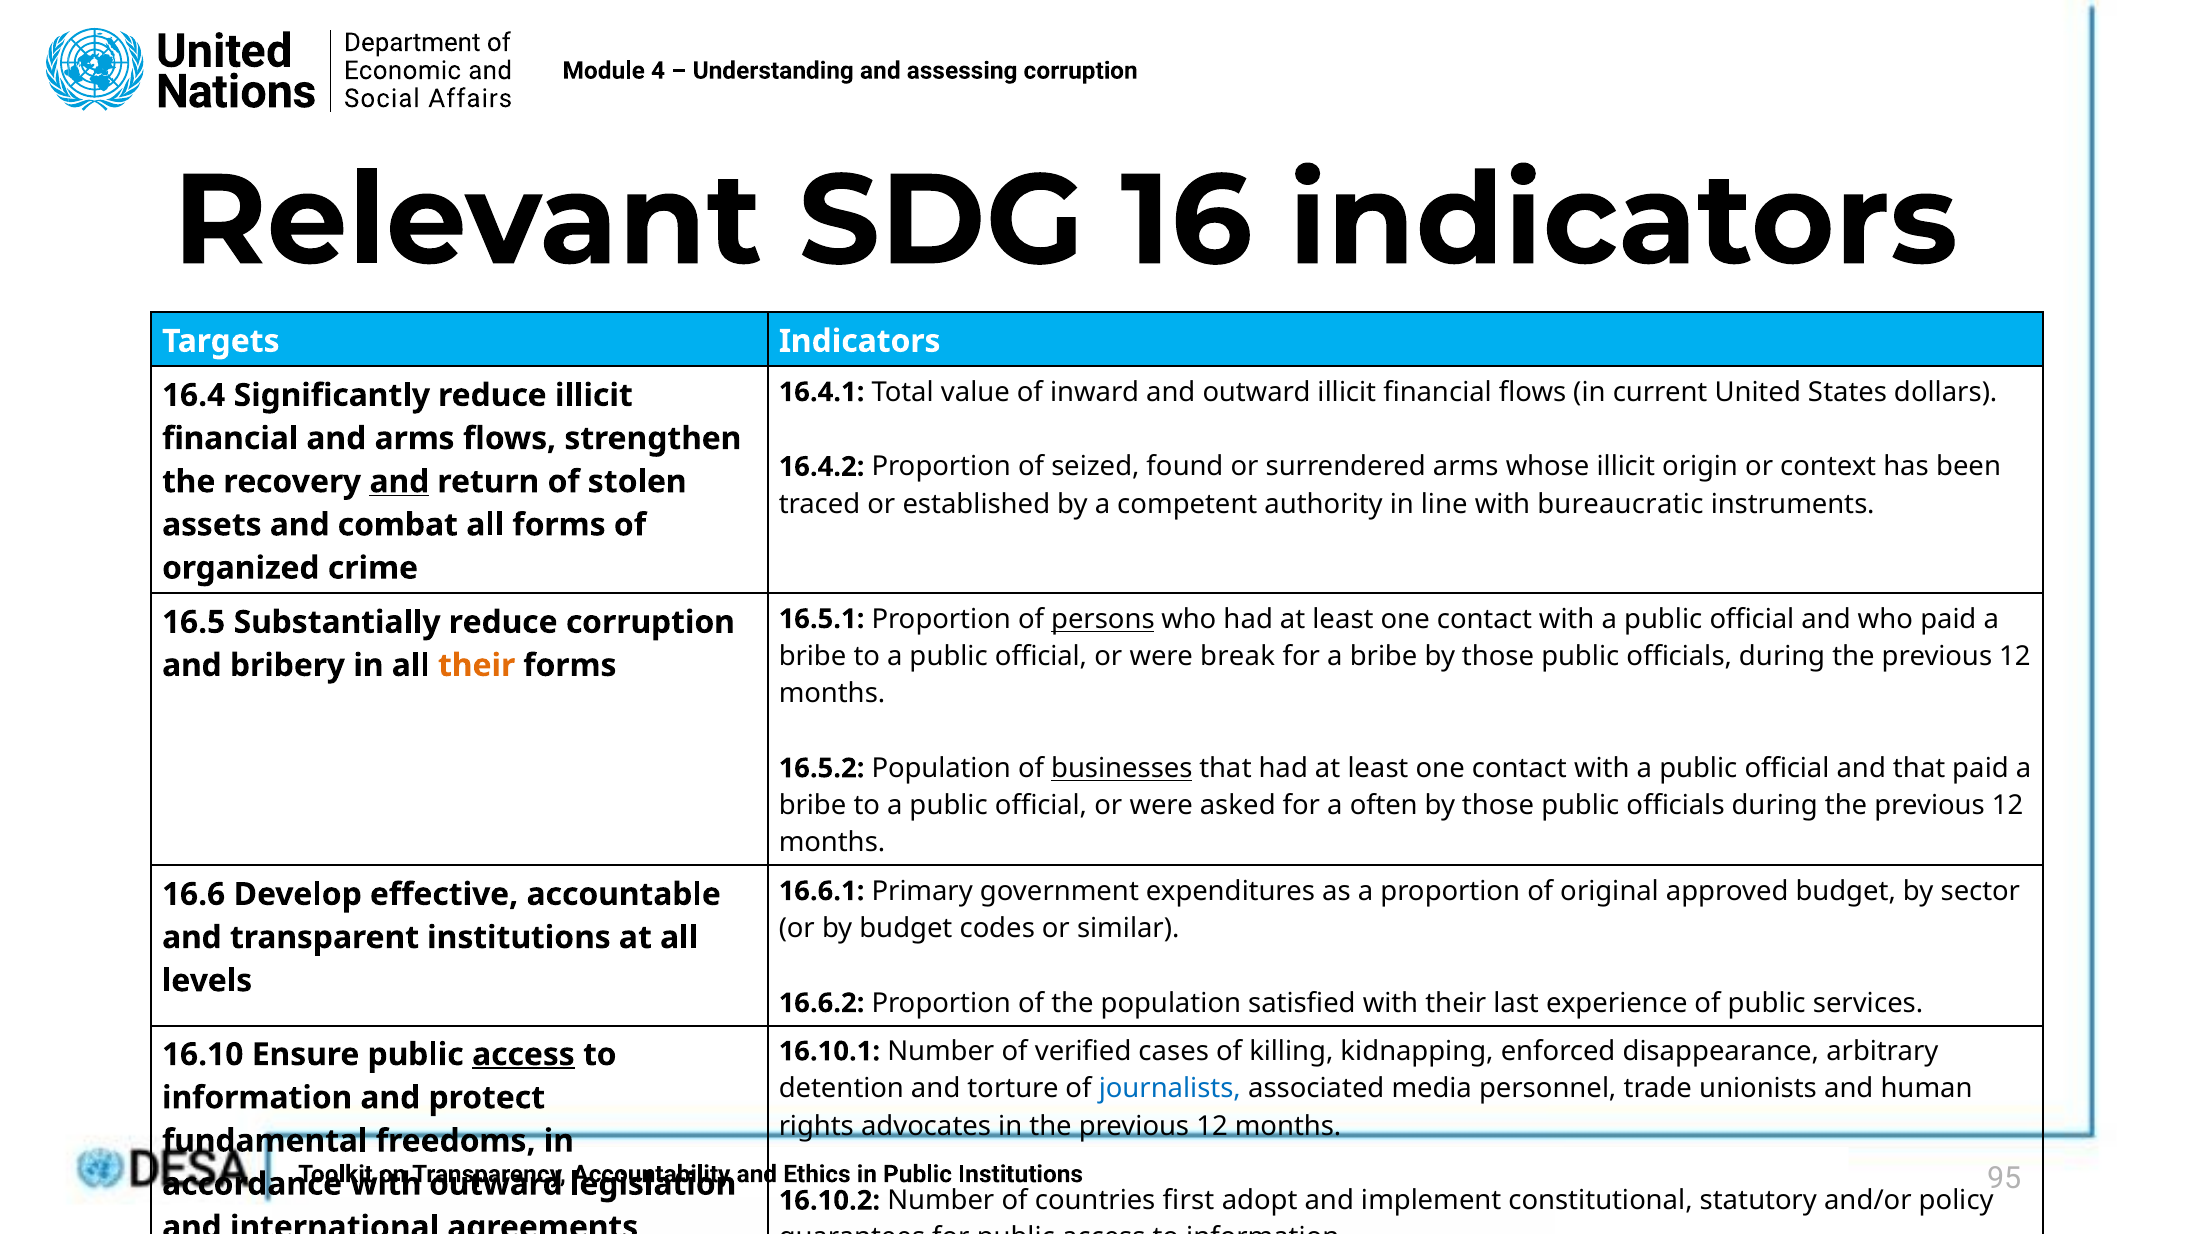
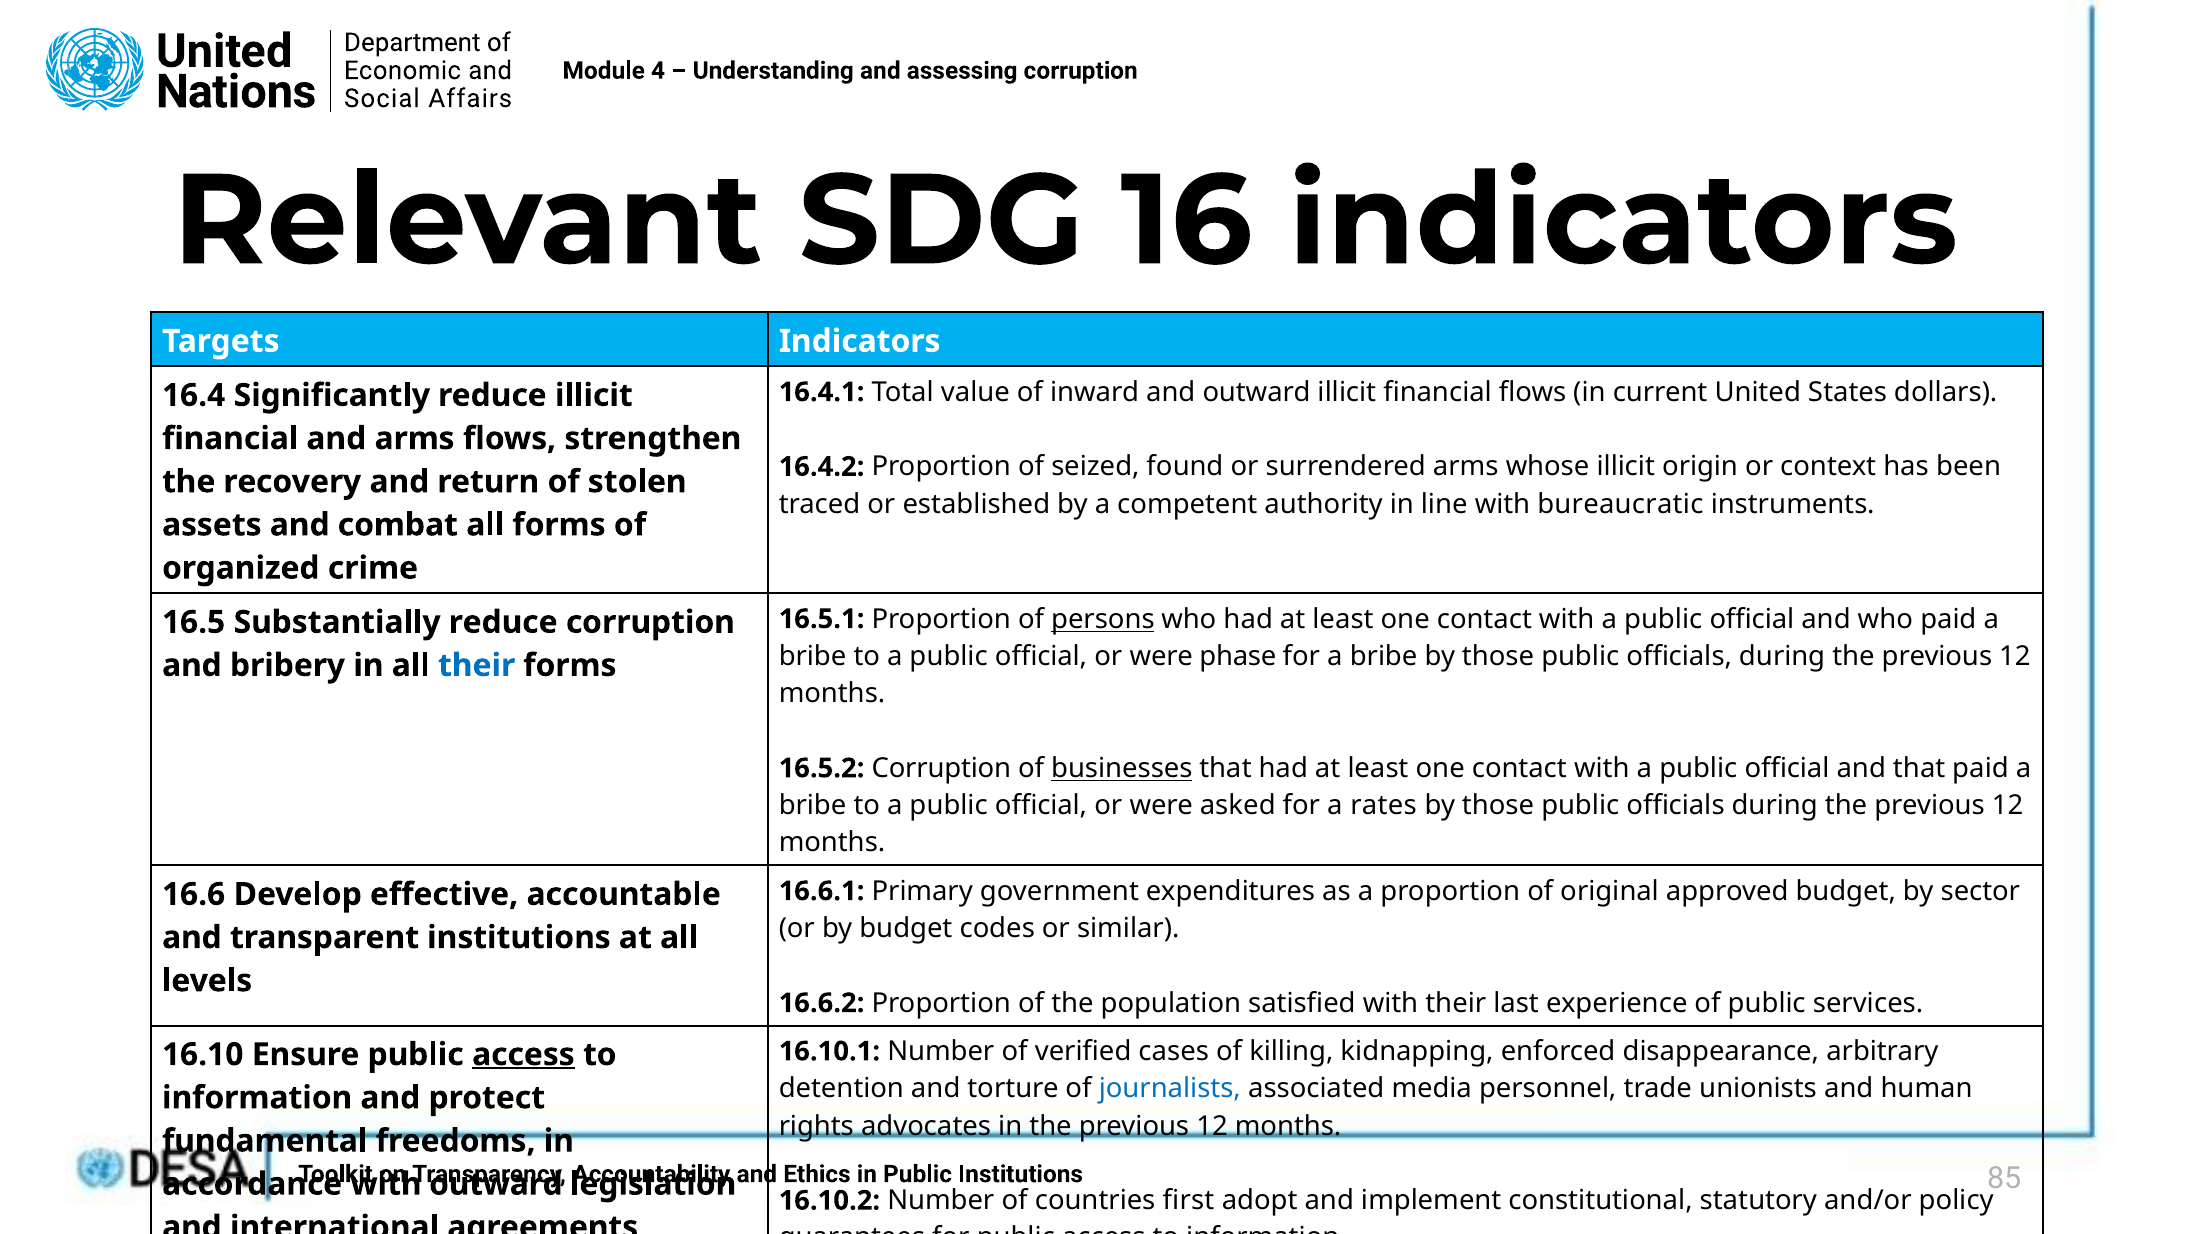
and underline: present -> none (399, 482)
break: break -> phase (1238, 656)
their colour: orange -> blue (477, 666)
16.5.2 Population: Population -> Corruption (941, 768)
often: often -> rates (1383, 806)
95: 95 -> 85 (2004, 1179)
